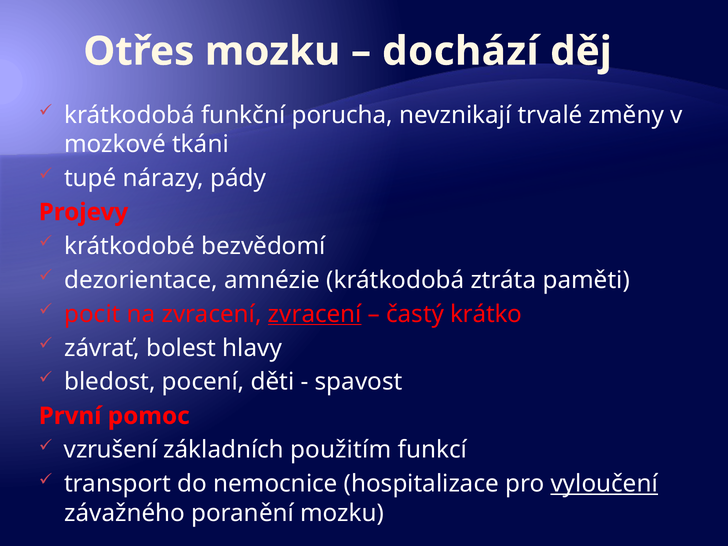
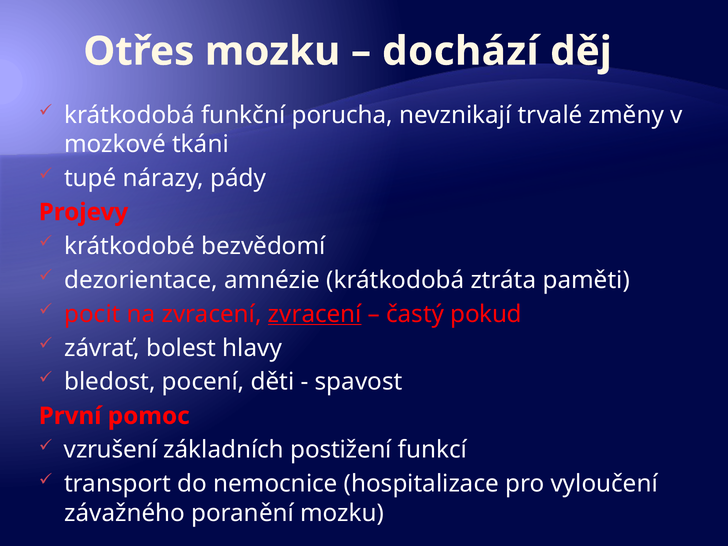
krátko: krátko -> pokud (486, 314)
použitím: použitím -> postižení (341, 450)
vyloučení underline: present -> none (604, 484)
